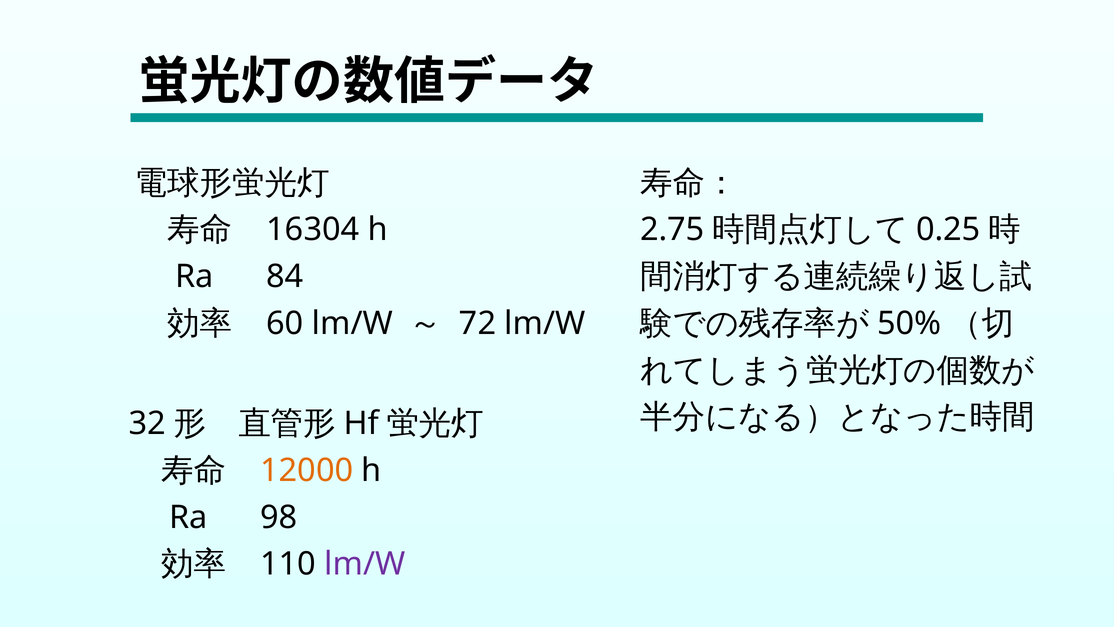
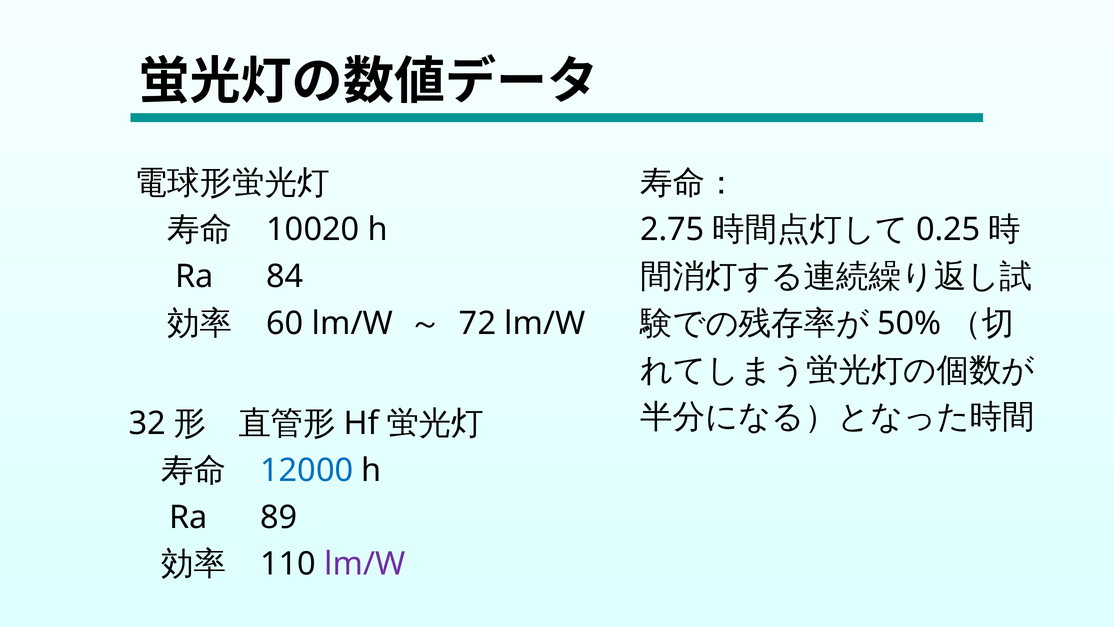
16304: 16304 -> 10020 (313, 230)
12000 colour: orange -> blue (307, 470)
98: 98 -> 89 (279, 517)
